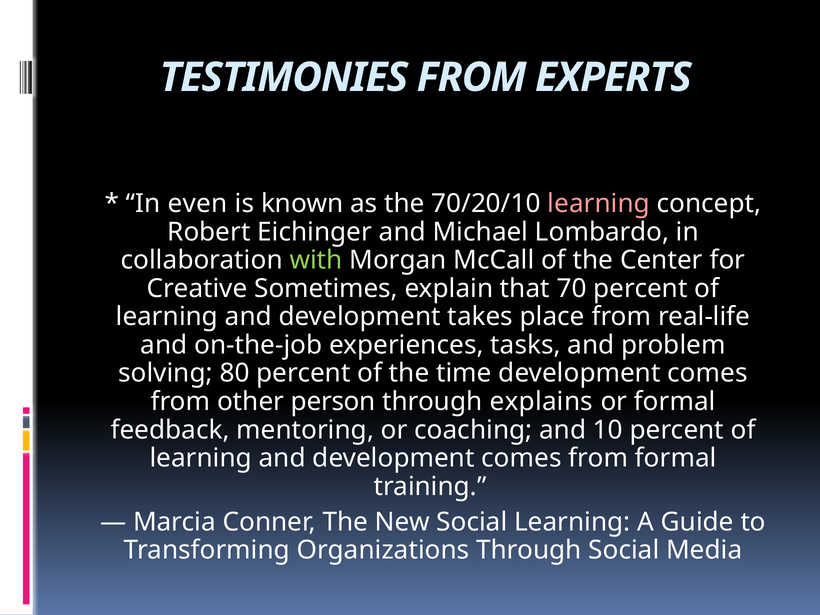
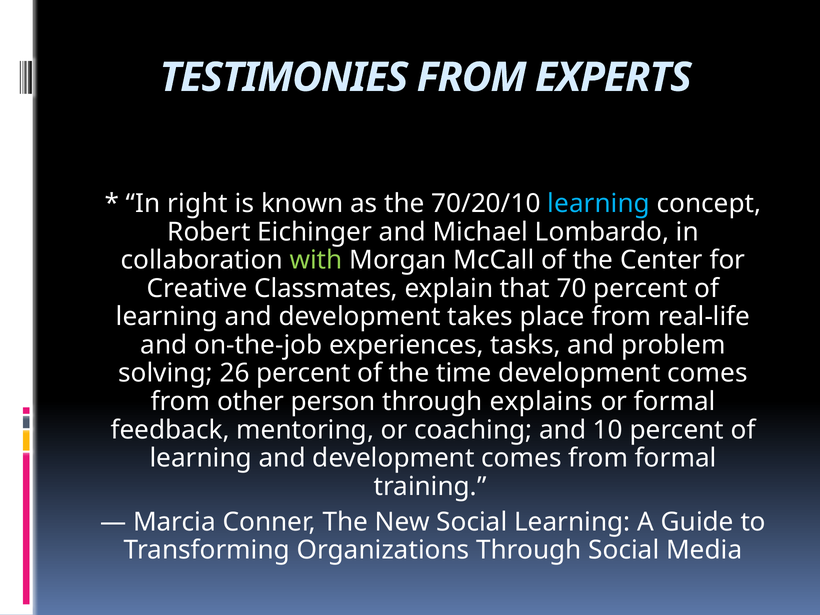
even: even -> right (198, 204)
learning colour: pink -> light blue (599, 204)
Sometimes: Sometimes -> Classmates (326, 288)
80: 80 -> 26 (235, 373)
